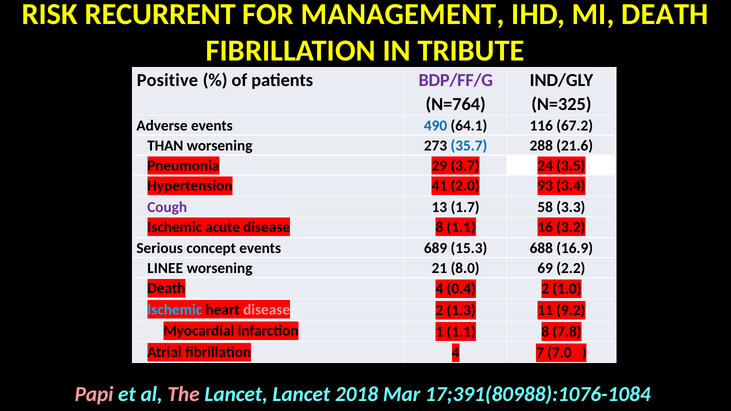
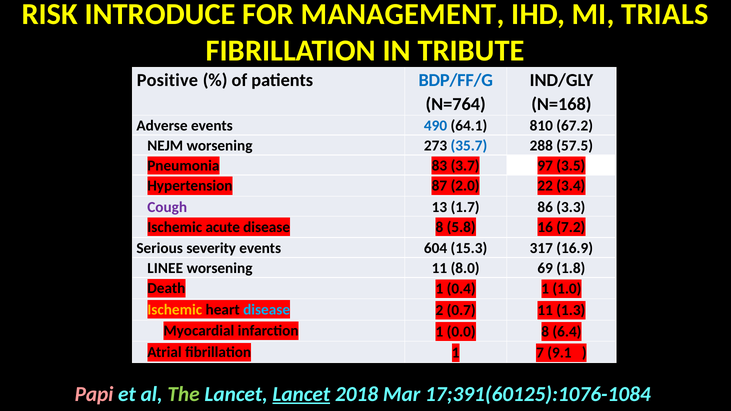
RECURRENT: RECURRENT -> INTRODUCE (160, 14)
MI DEATH: DEATH -> TRIALS (665, 14)
BDP/FF/G colour: purple -> blue (456, 80)
N=325: N=325 -> N=168 (561, 104)
116: 116 -> 810 (541, 126)
THAN: THAN -> NEJM (165, 146)
21.6: 21.6 -> 57.5 (575, 146)
29: 29 -> 83 (439, 166)
24: 24 -> 97 (545, 166)
41: 41 -> 87 (439, 186)
93: 93 -> 22 (545, 186)
58: 58 -> 86 (545, 207)
8 1.1: 1.1 -> 5.8 (461, 227)
3.2: 3.2 -> 7.2 (571, 227)
concept: concept -> severity (211, 248)
689: 689 -> 604 (436, 248)
688: 688 -> 317 (541, 248)
worsening 21: 21 -> 11 (439, 268)
2.2: 2.2 -> 1.8 (571, 268)
Death 4: 4 -> 1 (439, 289)
0.4 2: 2 -> 1 (545, 289)
Ischemic colour: light blue -> yellow (175, 310)
disease colour: pink -> light blue (267, 310)
1.3: 1.3 -> 0.7 (461, 310)
9.2: 9.2 -> 1.3 (571, 310)
1 1.1: 1.1 -> 0.0 (461, 332)
7.8: 7.8 -> 6.4 (567, 332)
fibrillation 4: 4 -> 1 (456, 353)
7.0: 7.0 -> 9.1 (559, 353)
The colour: pink -> light green (184, 394)
Lancet underline: none -> present (301, 394)
17;391(80988):1076-1084: 17;391(80988):1076-1084 -> 17;391(60125):1076-1084 (538, 394)
